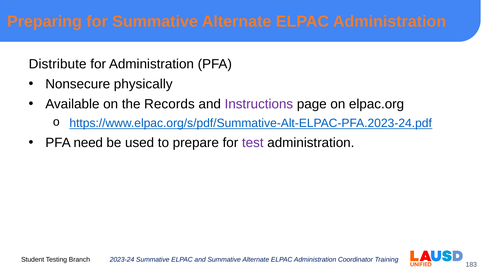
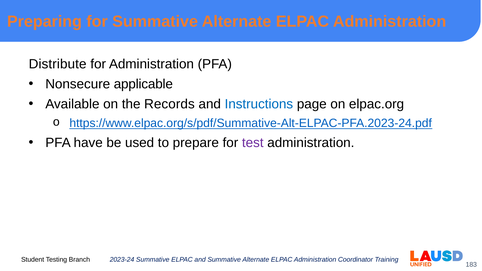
physically: physically -> applicable (143, 84)
Instructions colour: purple -> blue (259, 104)
need: need -> have (88, 143)
